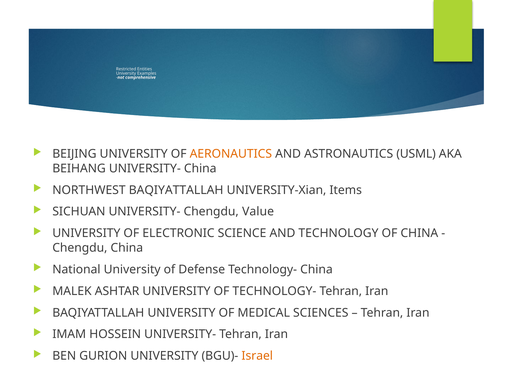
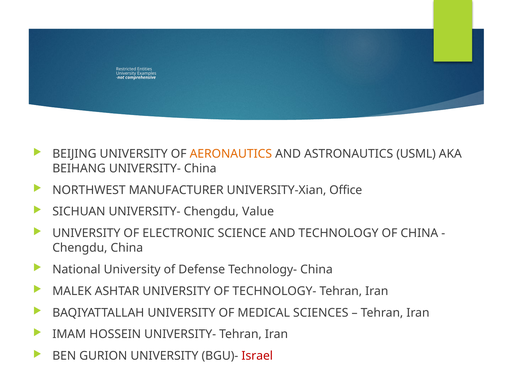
NORTHWEST BAQIYATTALLAH: BAQIYATTALLAH -> MANUFACTURER (176, 190)
Items: Items -> Office (346, 190)
Israel colour: orange -> red (257, 356)
